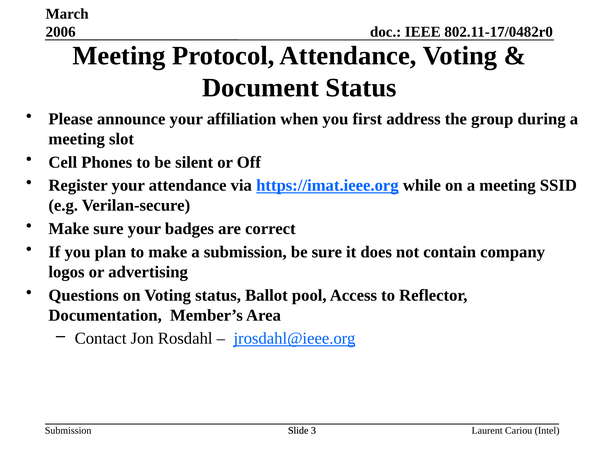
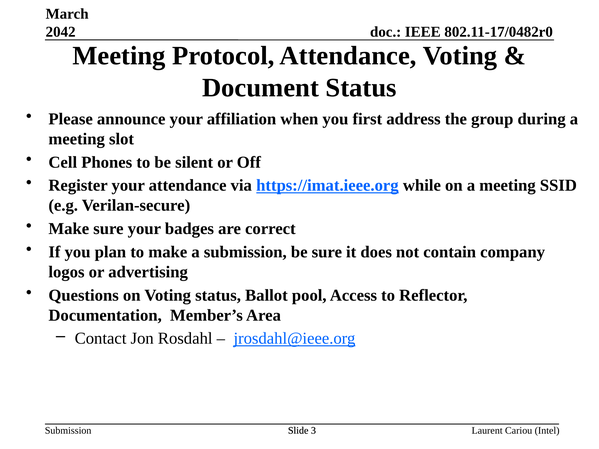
2006: 2006 -> 2042 (61, 32)
